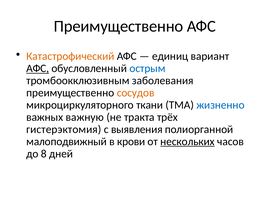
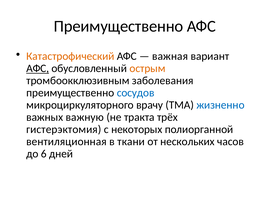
единиц: единиц -> важная (170, 56)
острым colour: blue -> orange (147, 68)
сосудов colour: orange -> blue (136, 93)
ткани: ткани -> врачу (150, 105)
выявления: выявления -> некоторых (137, 129)
малоподвижный: малоподвижный -> вентиляционная (66, 141)
крови: крови -> ткани (131, 141)
нескольких underline: present -> none (187, 141)
8: 8 -> 6 (44, 153)
